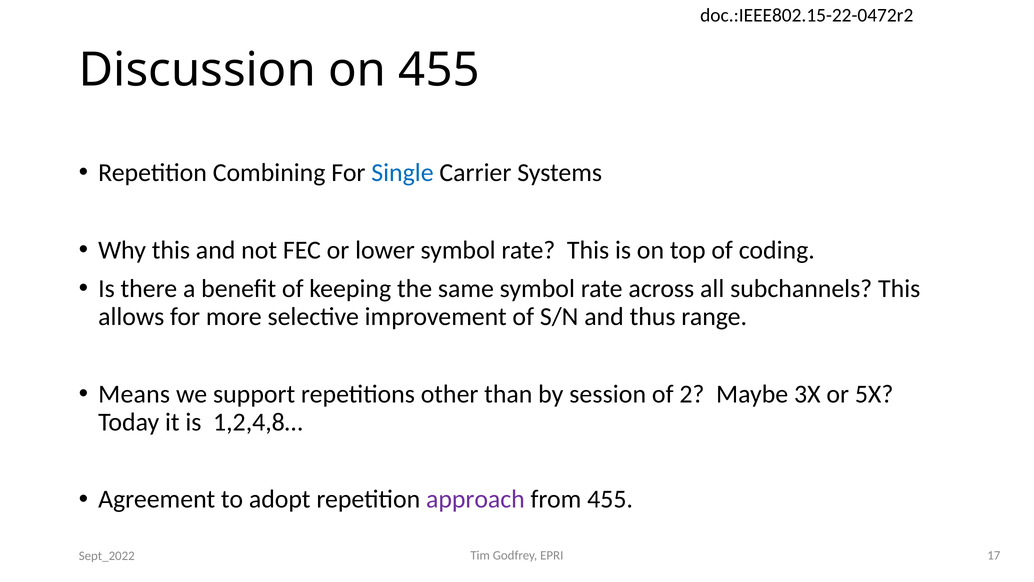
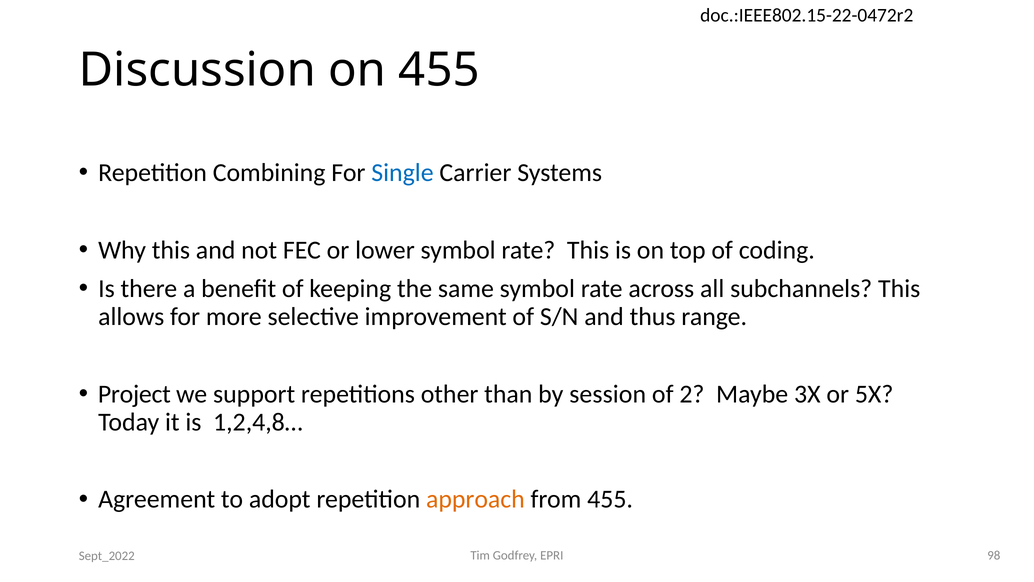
Means: Means -> Project (134, 394)
approach colour: purple -> orange (475, 499)
17: 17 -> 98 (994, 555)
